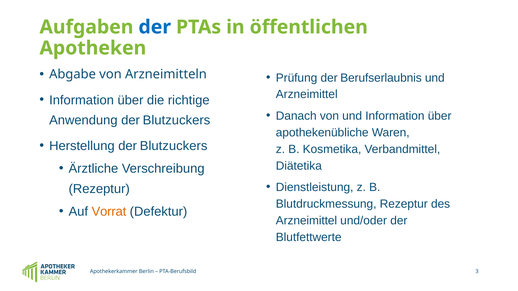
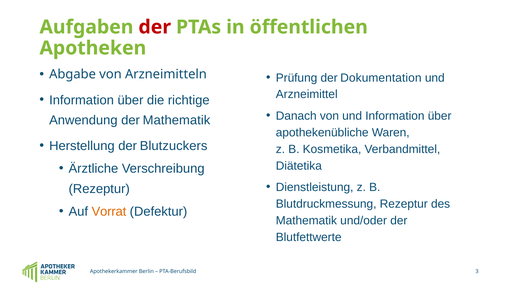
der colour: blue -> red (155, 27)
Berufserlaubnis: Berufserlaubnis -> Dokumentation (381, 78)
Anwendung der Blutzuckers: Blutzuckers -> Mathematik (177, 120)
Arzneimittel: Arzneimittel -> Mathematik (306, 221)
